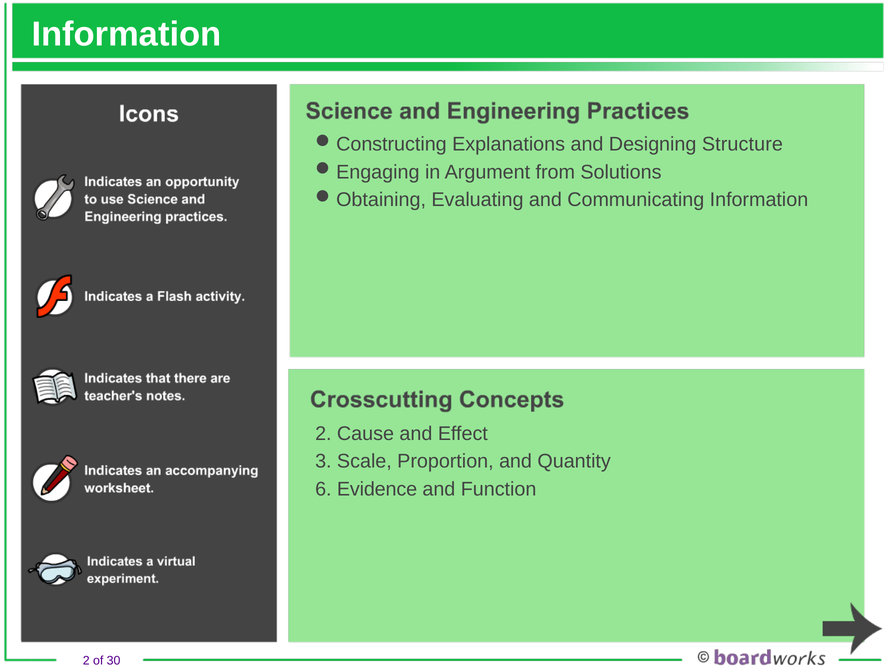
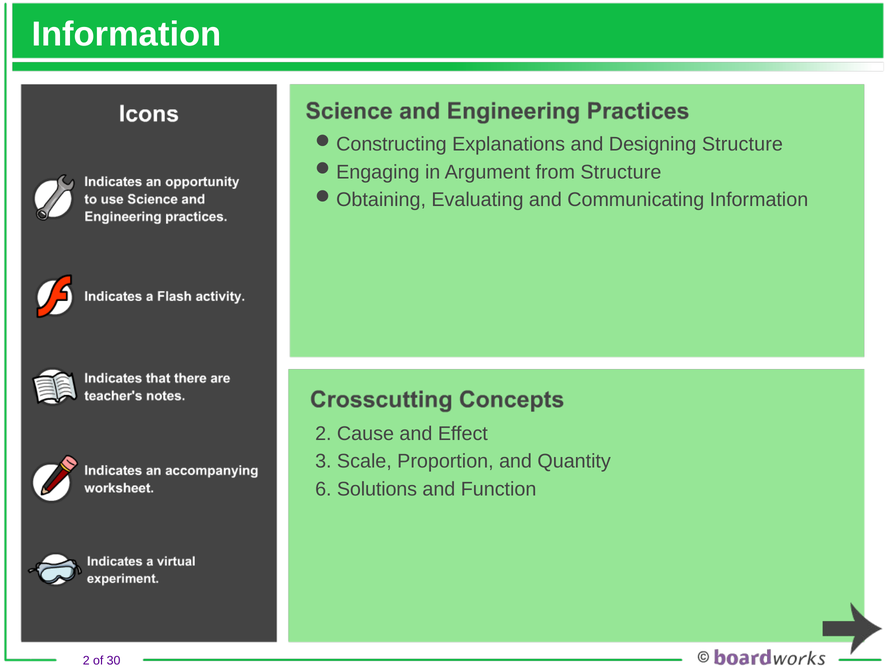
from Solutions: Solutions -> Structure (621, 172)
Evidence: Evidence -> Solutions (377, 489)
